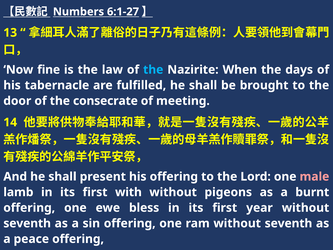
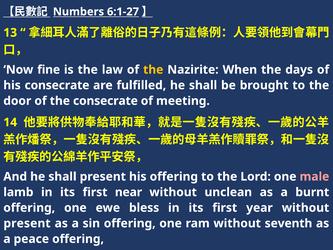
the colour: light blue -> yellow (153, 70)
his tabernacle: tabernacle -> consecrate (57, 85)
with: with -> near (128, 192)
pigeons: pigeons -> unclean (228, 192)
seventh: seventh -> present (27, 223)
